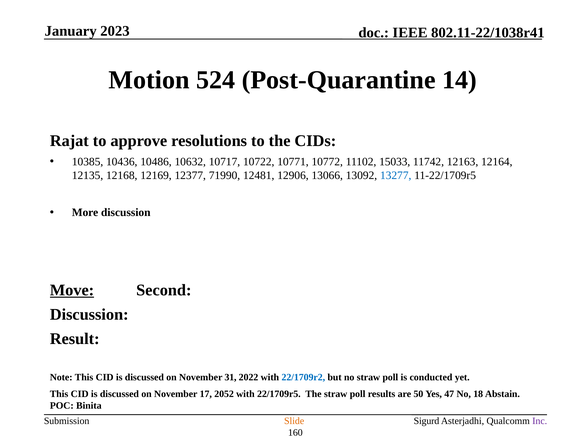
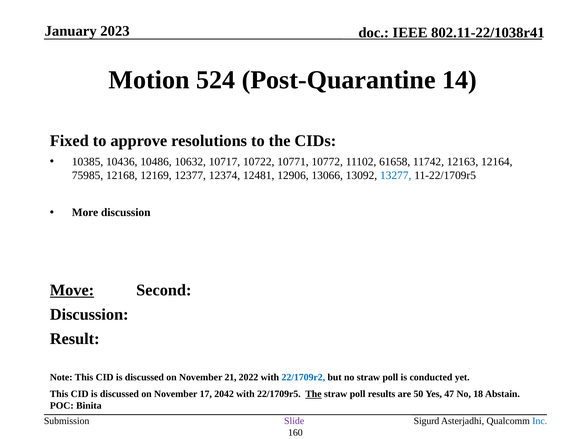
Rajat: Rajat -> Fixed (69, 141)
15033: 15033 -> 61658 (395, 162)
12135: 12135 -> 75985 (88, 176)
71990: 71990 -> 12374 (225, 176)
31: 31 -> 21 (231, 378)
2052: 2052 -> 2042 (224, 394)
The underline: none -> present (313, 394)
Slide colour: orange -> purple (294, 422)
Inc colour: purple -> blue (540, 422)
